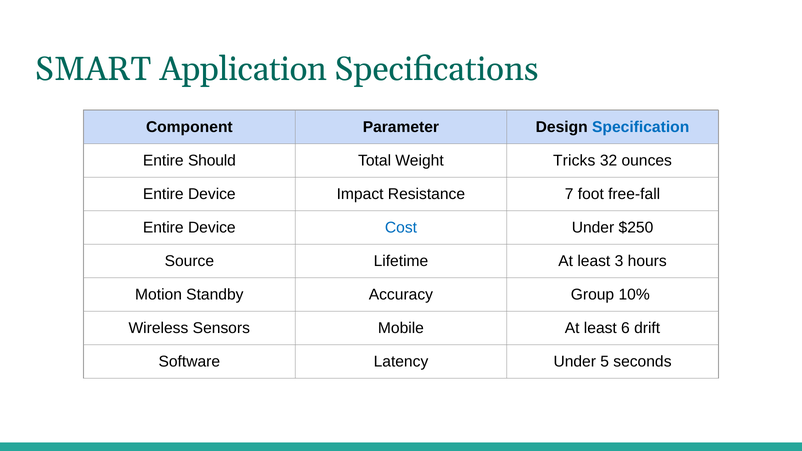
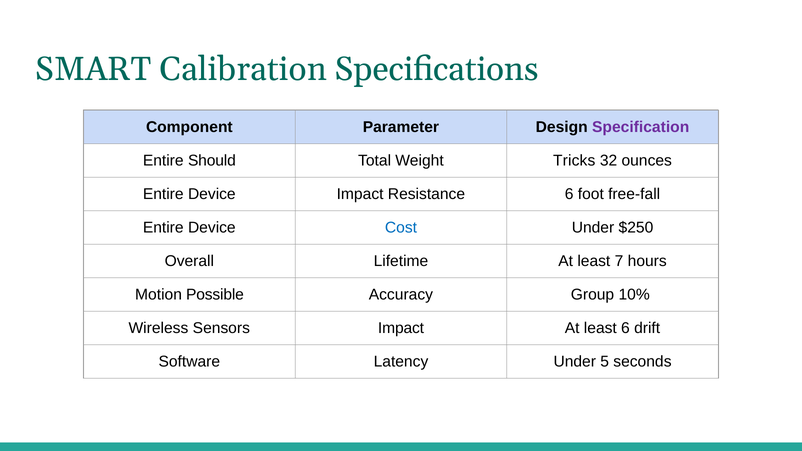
Application: Application -> Calibration (243, 69)
Specification colour: blue -> purple (641, 127)
Resistance 7: 7 -> 6 (569, 194)
Source: Source -> Overall (189, 261)
3: 3 -> 7 (619, 261)
Standby: Standby -> Possible (215, 295)
Sensors Mobile: Mobile -> Impact (401, 328)
